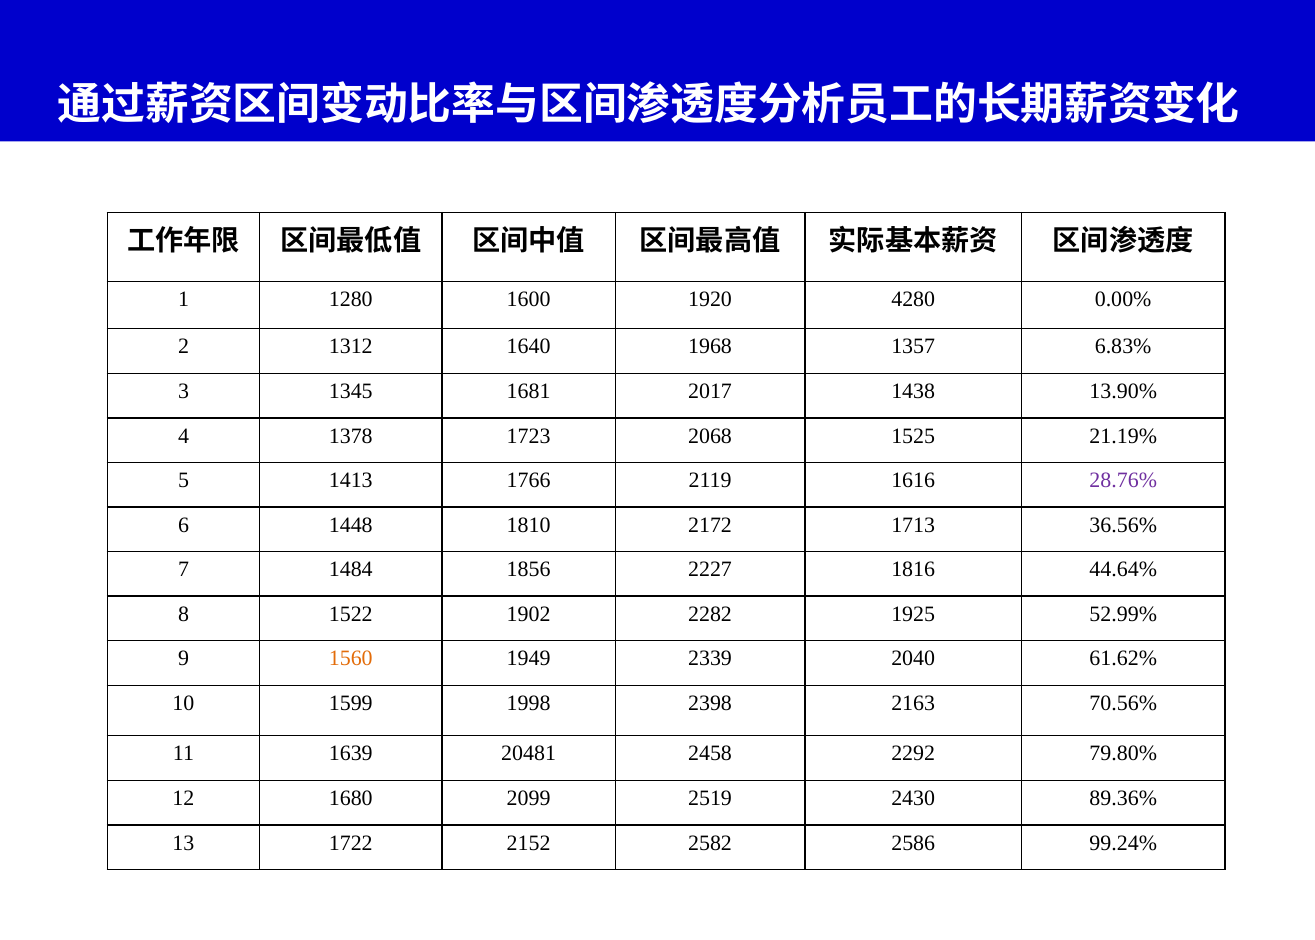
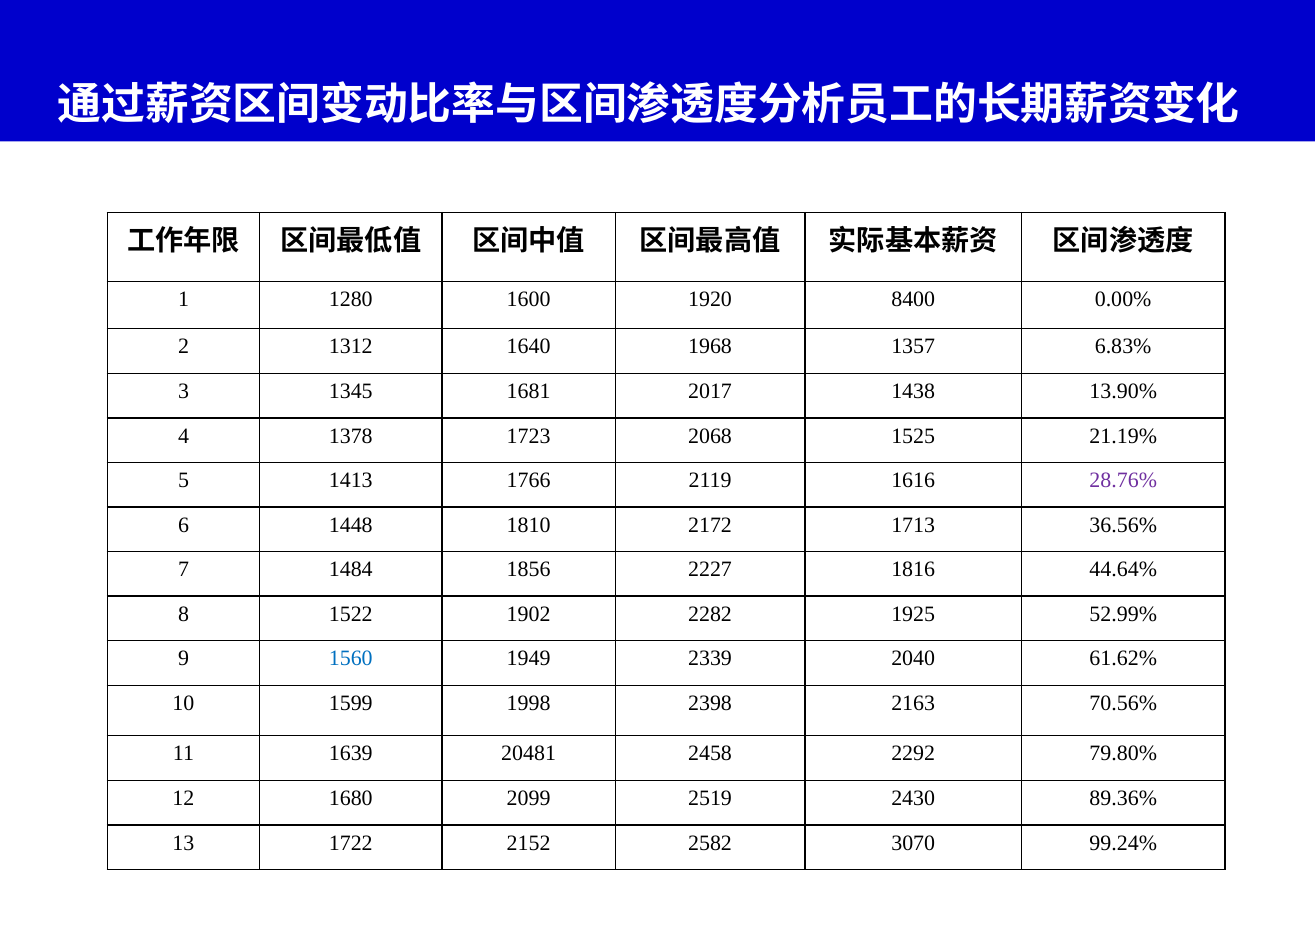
4280: 4280 -> 8400 (913, 299)
1560 colour: orange -> blue (351, 658)
2586: 2586 -> 3070 (913, 842)
